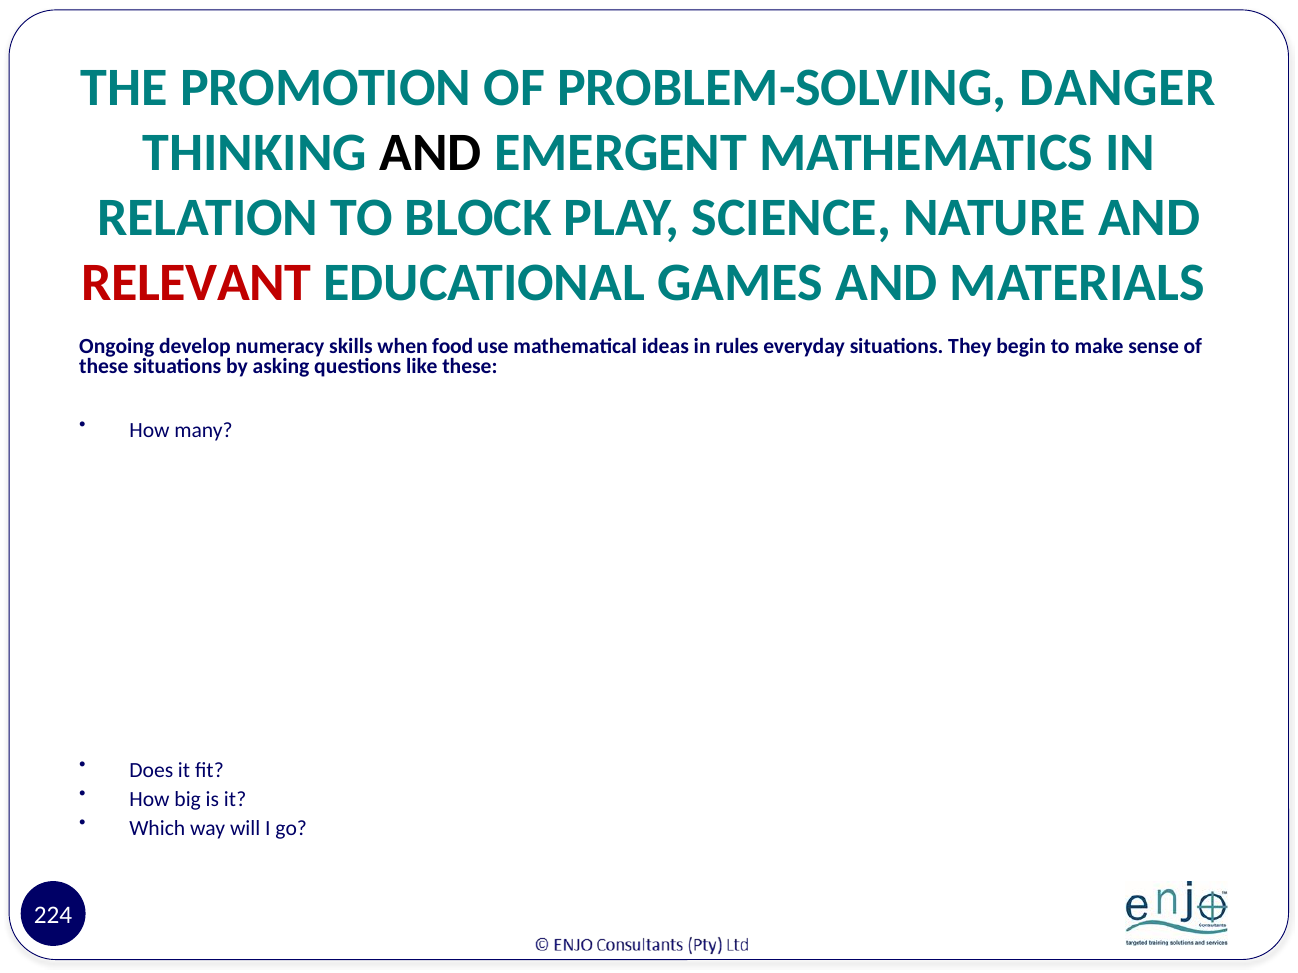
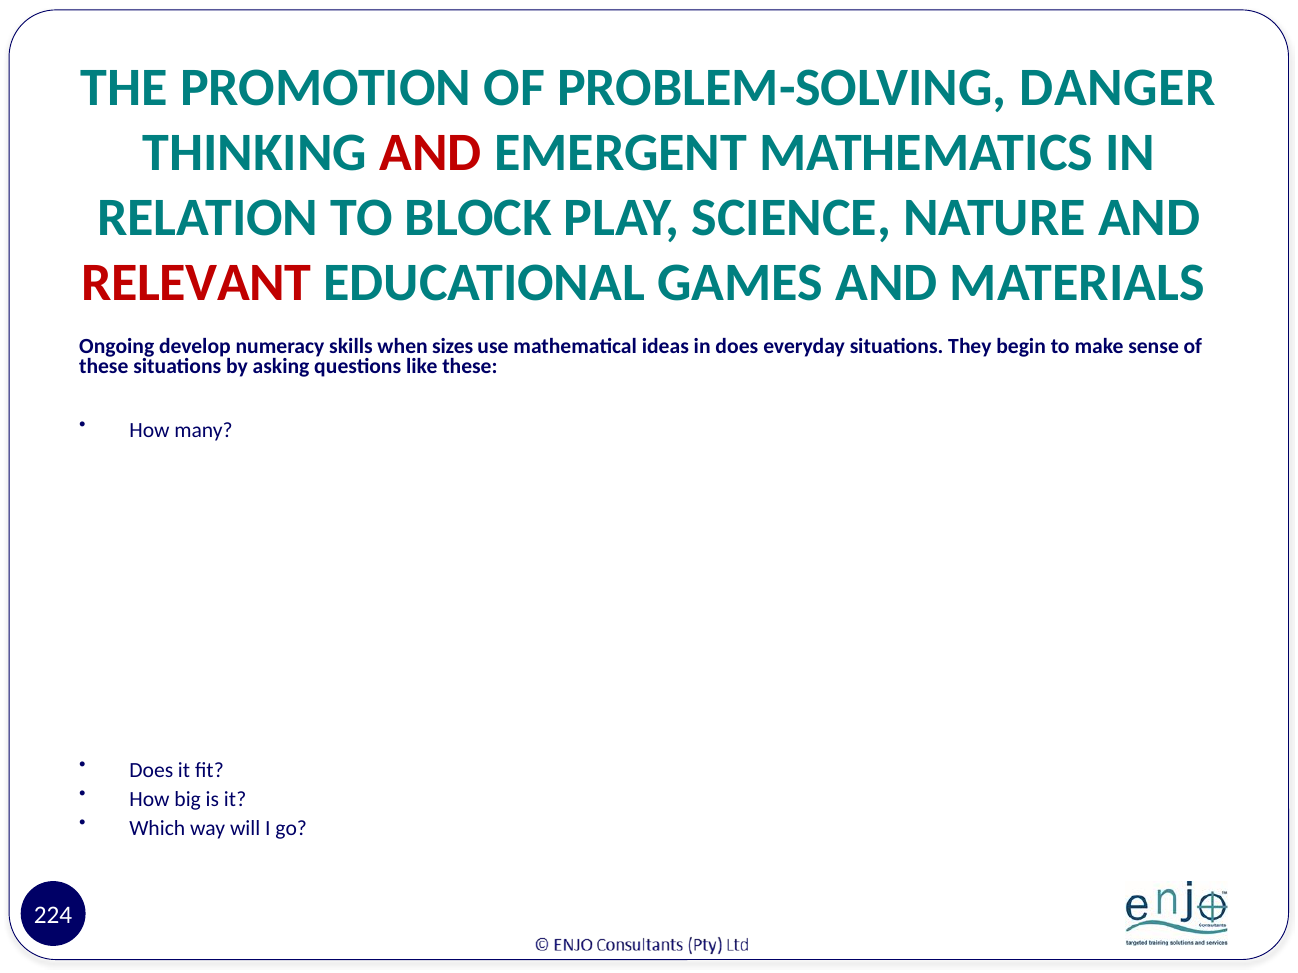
AND colour: black -> red (431, 153)
food: food -> sizes (453, 346)
in rules: rules -> does (737, 346)
